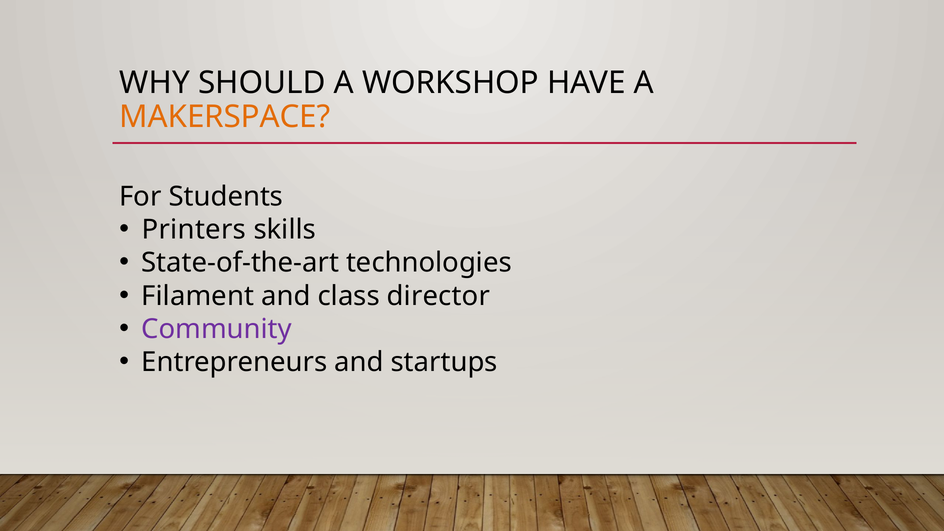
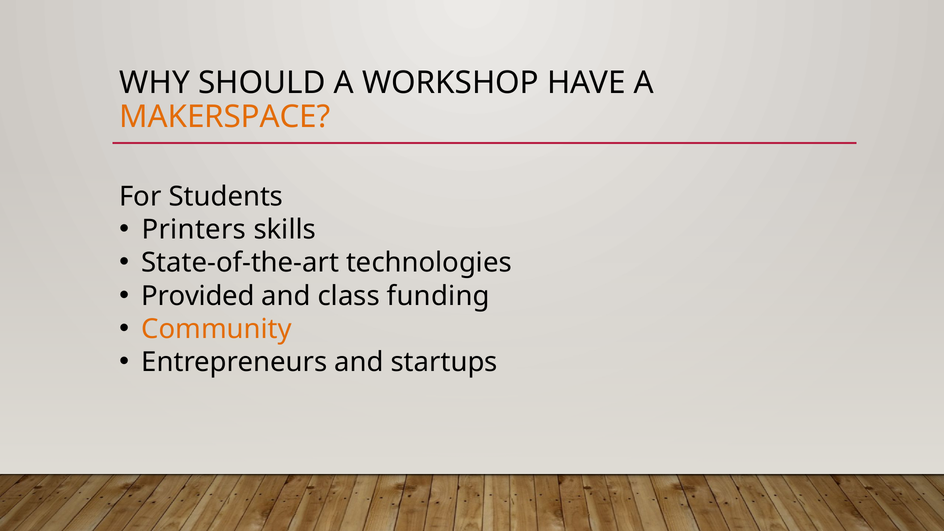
Filament: Filament -> Provided (198, 296)
director: director -> funding (438, 296)
Community colour: purple -> orange (217, 329)
